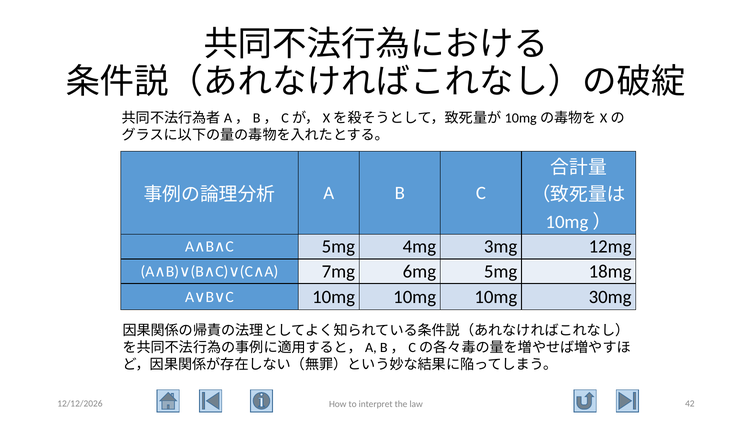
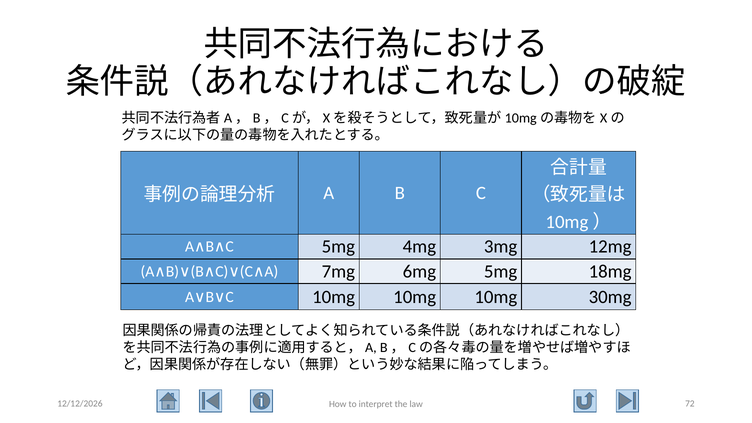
42: 42 -> 72 (690, 404)
